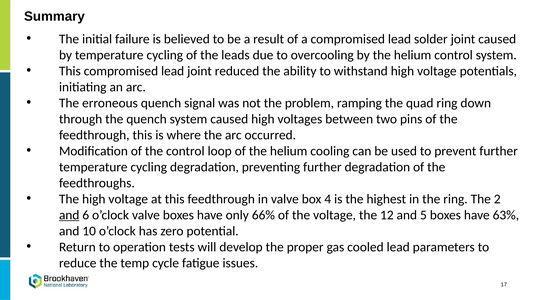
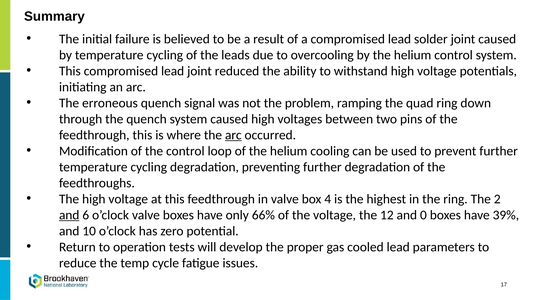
arc underline: none -> present (233, 135)
5: 5 -> 0 (423, 215)
63%: 63% -> 39% (506, 215)
